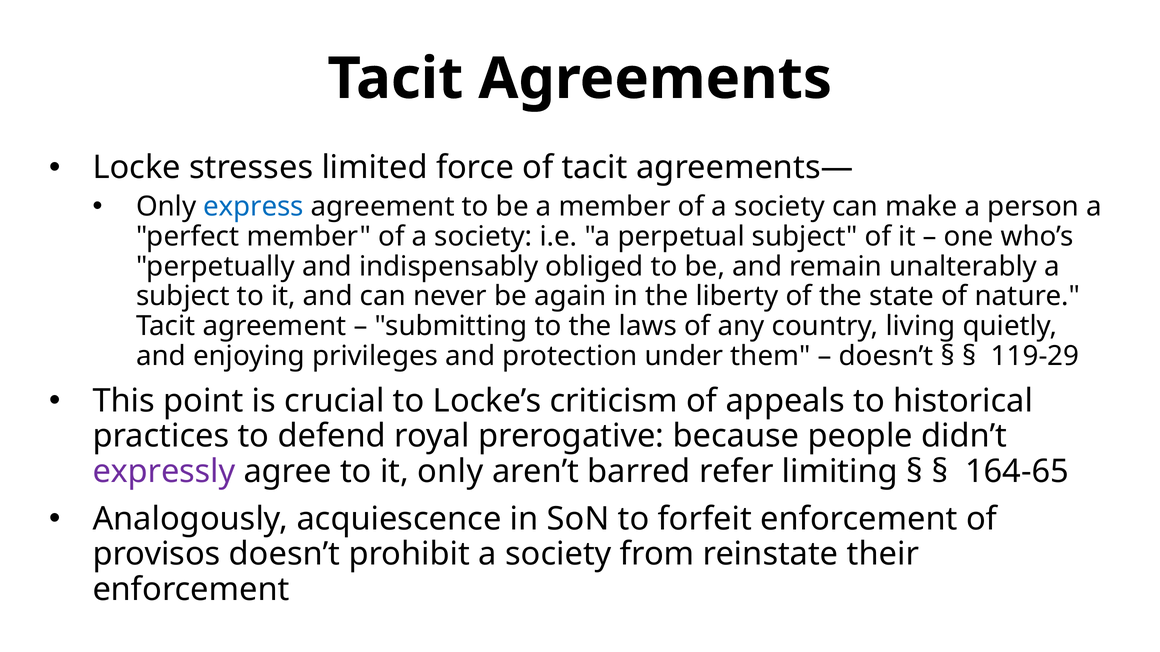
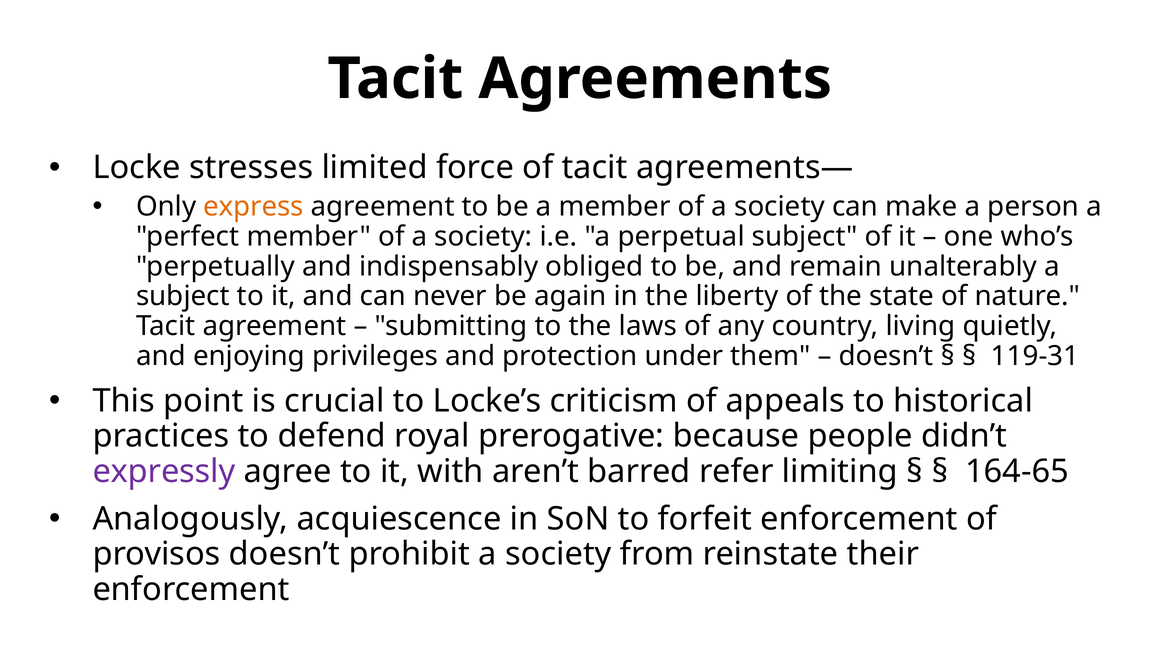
express colour: blue -> orange (254, 207)
119-29: 119-29 -> 119-31 (1035, 357)
it only: only -> with (450, 472)
